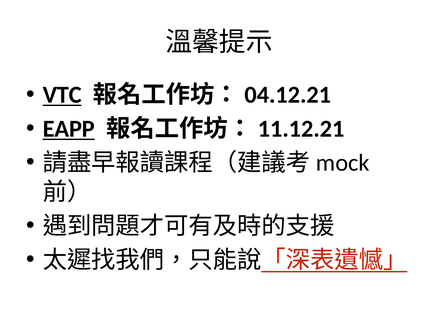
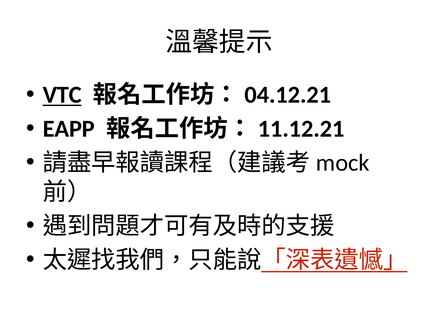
EAPP underline: present -> none (69, 129)
